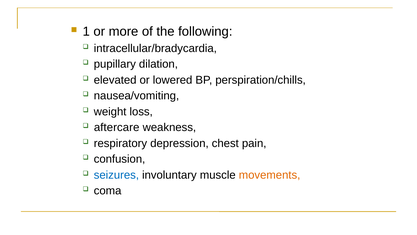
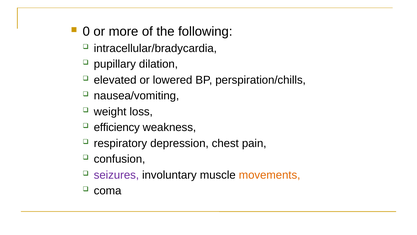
1: 1 -> 0 (86, 32)
aftercare: aftercare -> efficiency (117, 127)
seizures colour: blue -> purple (116, 175)
